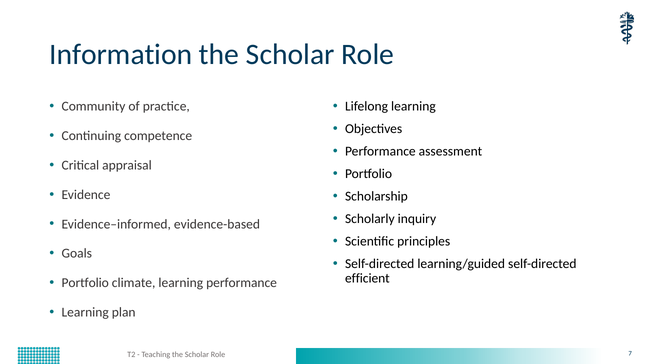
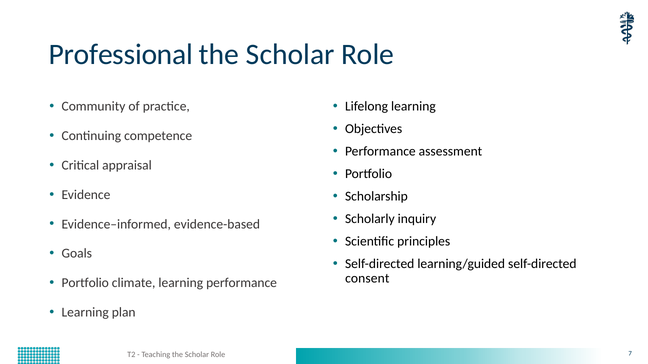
Information: Information -> Professional (121, 54)
efficient: efficient -> consent (367, 279)
